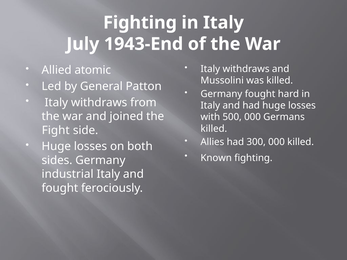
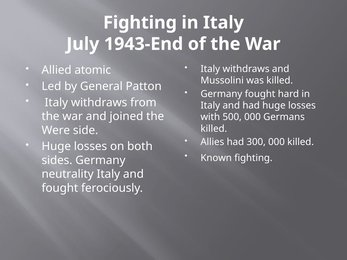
Fight: Fight -> Were (56, 130)
industrial: industrial -> neutrality (68, 174)
